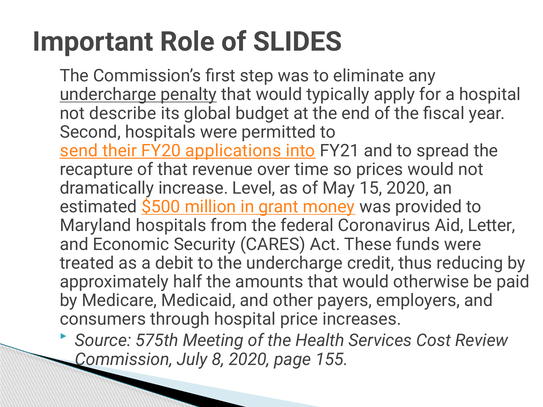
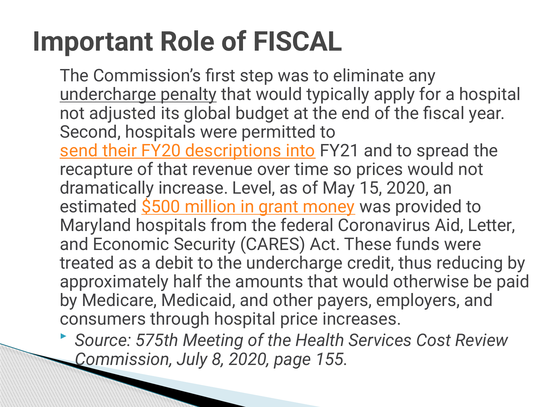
of SLIDES: SLIDES -> FISCAL (298, 42)
describe: describe -> adjusted (123, 113)
applications: applications -> descriptions (233, 151)
